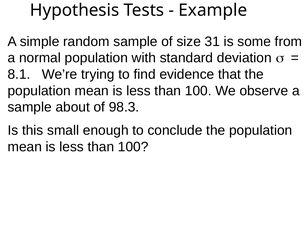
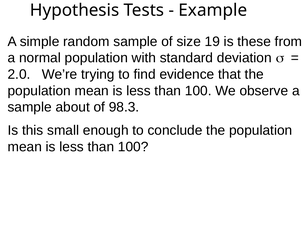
31: 31 -> 19 (212, 41)
some: some -> these (254, 41)
8.1: 8.1 -> 2.0 (19, 74)
